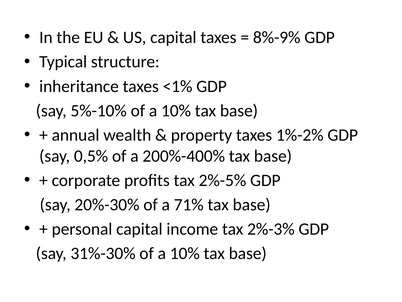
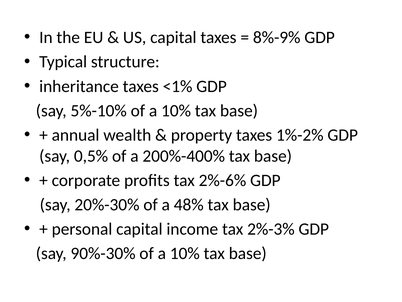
2%-5%: 2%-5% -> 2%-6% (222, 180)
71%: 71% -> 48% (189, 204)
31%-30%: 31%-30% -> 90%-30% (103, 253)
